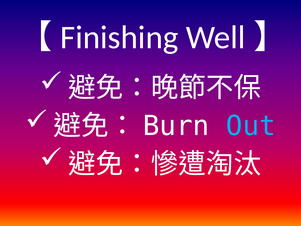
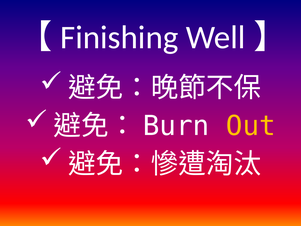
Out colour: light blue -> yellow (251, 126)
